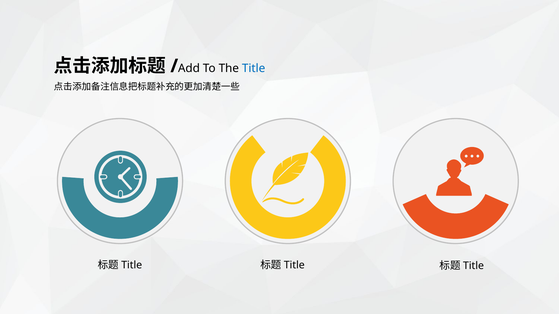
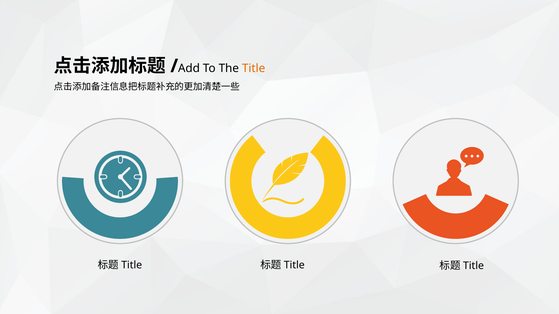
Title colour: blue -> orange (254, 68)
